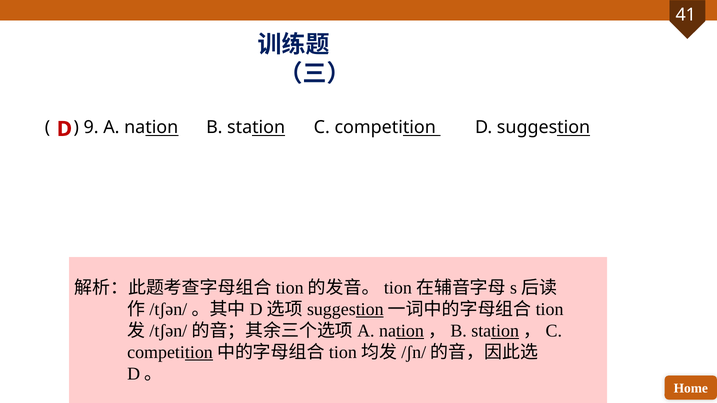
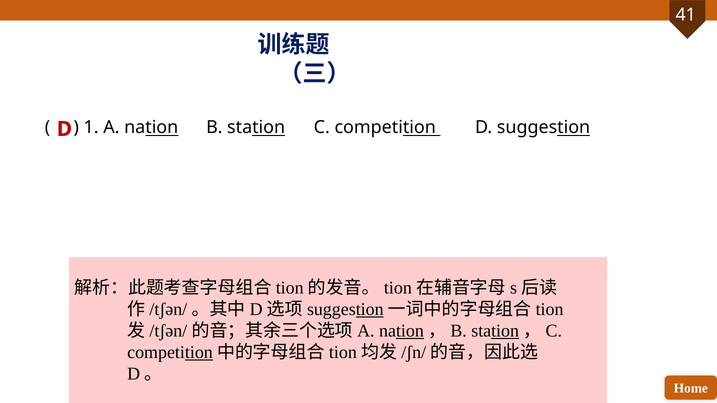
9: 9 -> 1 (91, 127)
